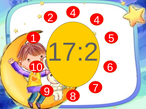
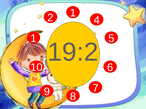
2 4: 4 -> 1 (73, 13)
17:2: 17:2 -> 19:2 (73, 52)
